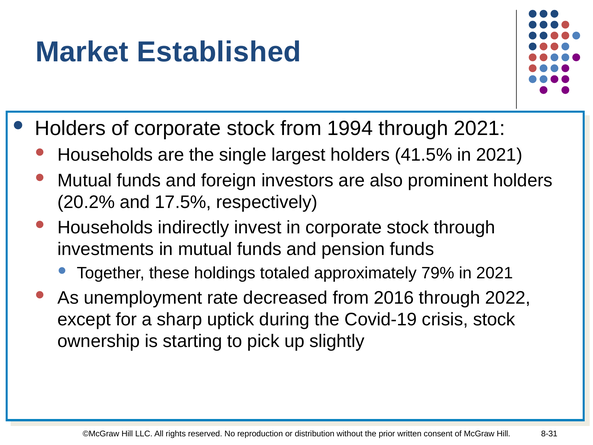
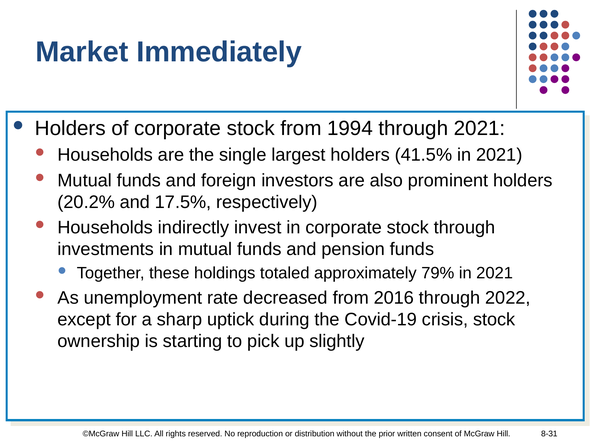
Established: Established -> Immediately (219, 52)
